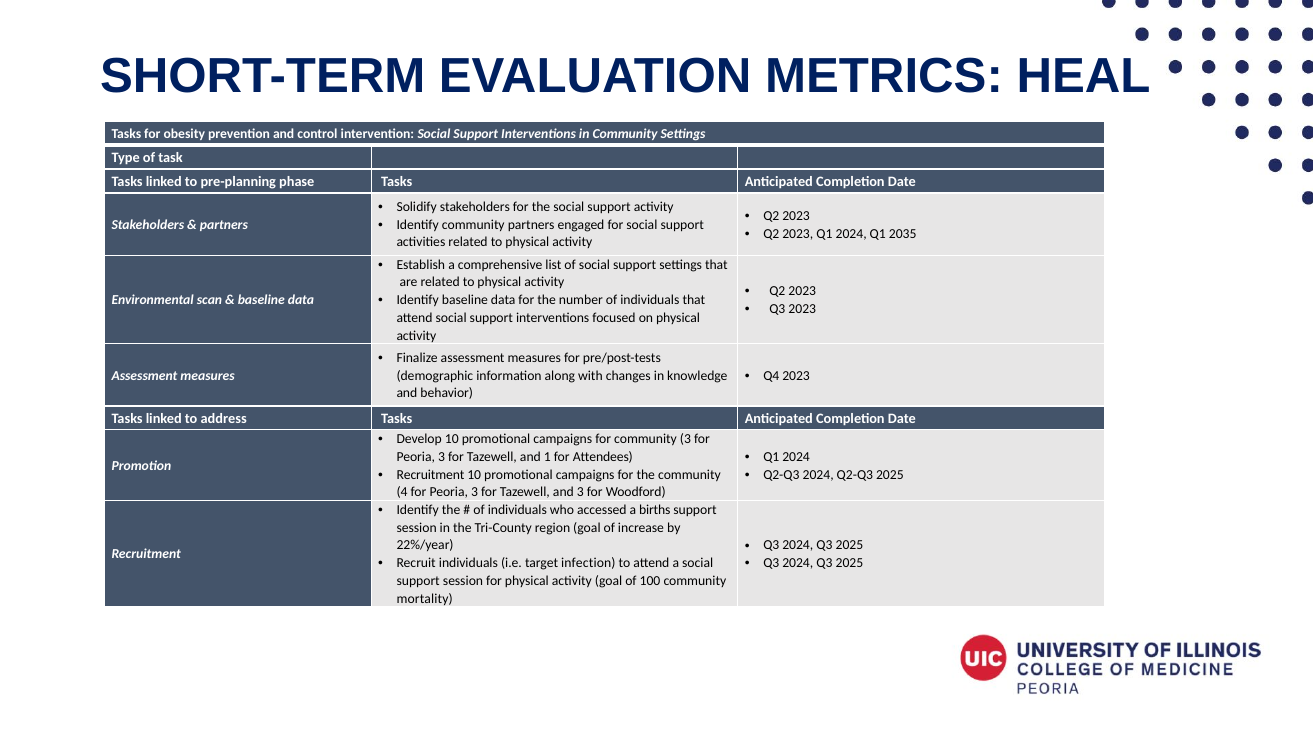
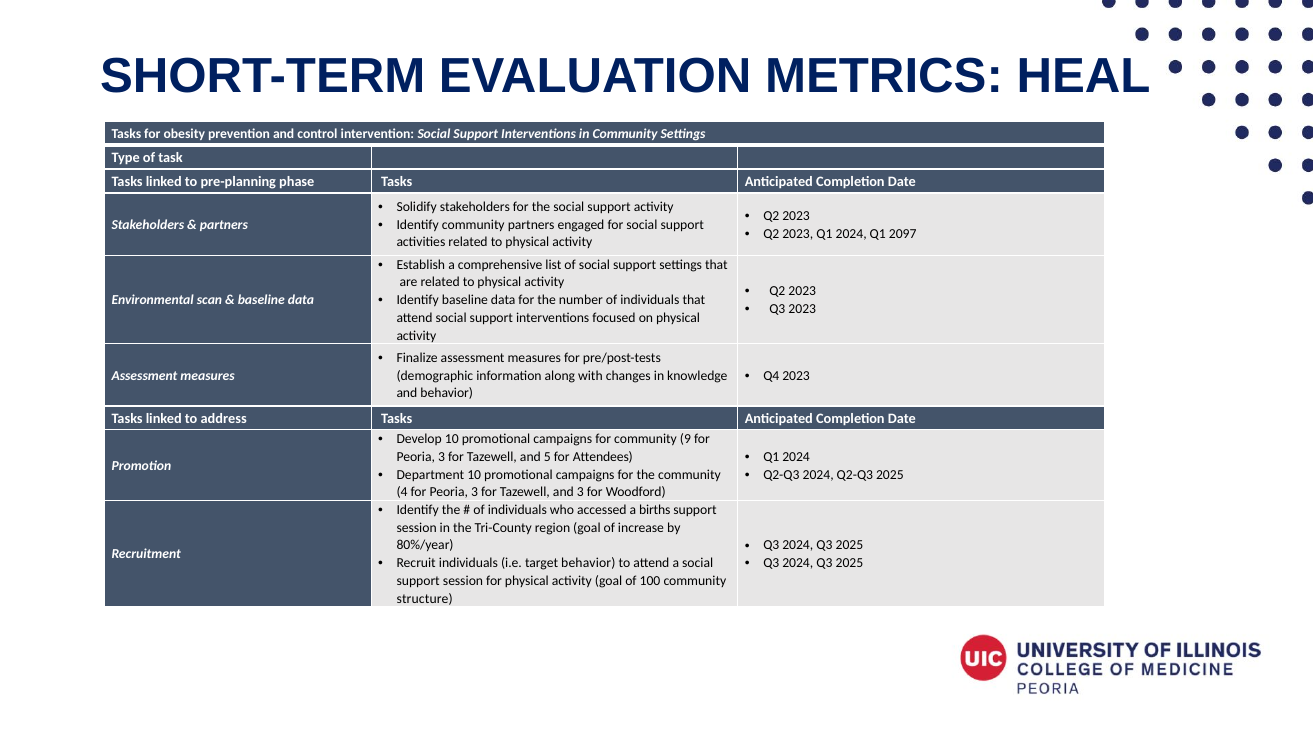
2035: 2035 -> 2097 (903, 234)
community 3: 3 -> 9 (686, 440)
1: 1 -> 5 (547, 457)
Recruitment: Recruitment -> Department (430, 475)
22%/year: 22%/year -> 80%/year (425, 546)
target infection: infection -> behavior (588, 564)
mortality: mortality -> structure (425, 599)
